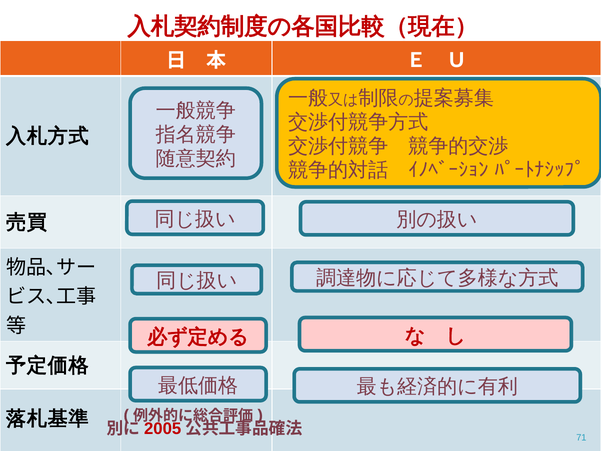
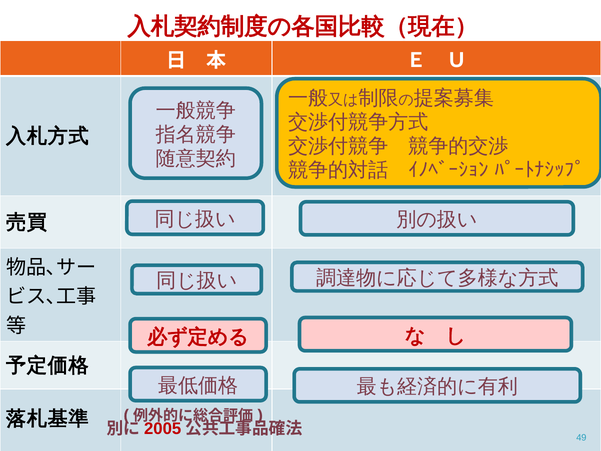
71: 71 -> 49 (581, 437)
